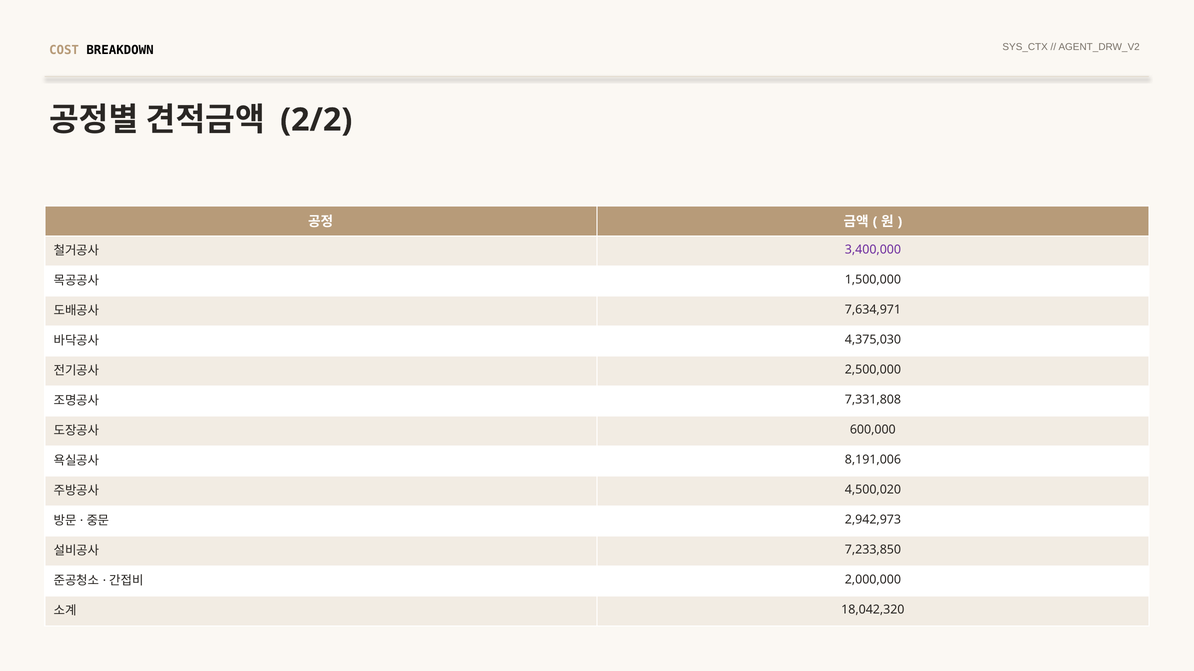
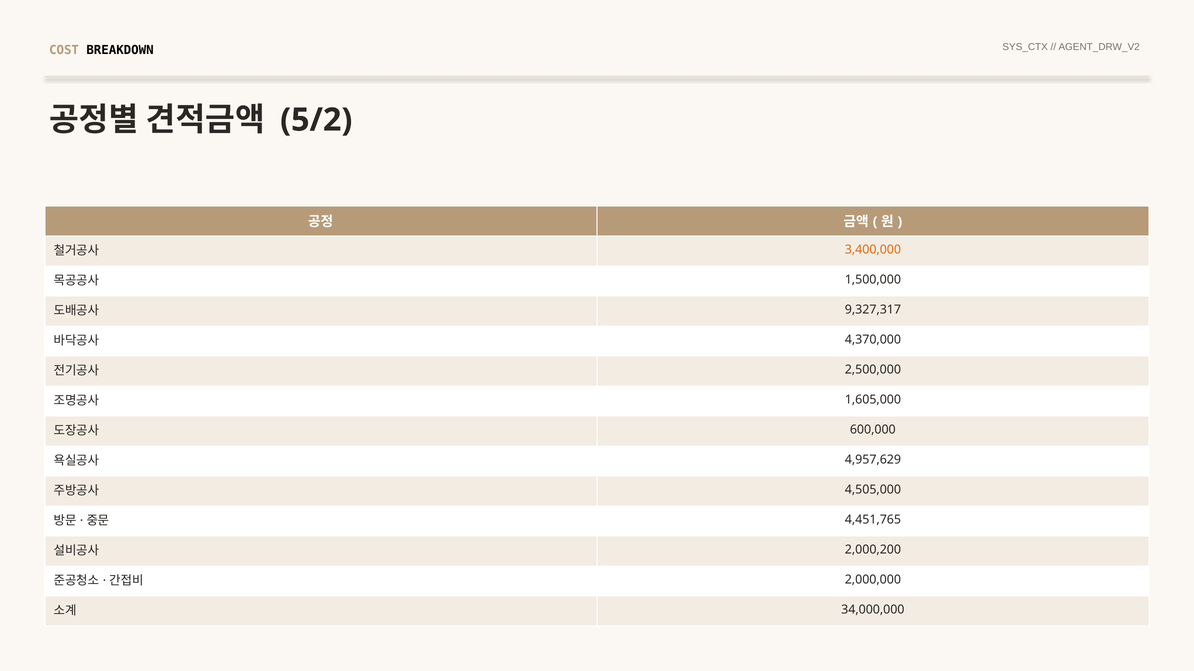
2/2: 2/2 -> 5/2 (316, 120)
3,400,000 colour: purple -> orange (873, 250)
7,634,971: 7,634,971 -> 9,327,317 (873, 310)
4,375,030: 4,375,030 -> 4,370,000 (873, 340)
7,331,808: 7,331,808 -> 1,605,000 (873, 400)
8,191,006: 8,191,006 -> 4,957,629 (873, 460)
4,500,020: 4,500,020 -> 4,505,000 (873, 490)
2,942,973: 2,942,973 -> 4,451,765 (873, 520)
7,233,850: 7,233,850 -> 2,000,200 (873, 550)
18,042,320: 18,042,320 -> 34,000,000 (873, 610)
